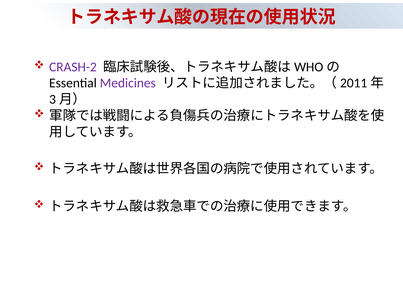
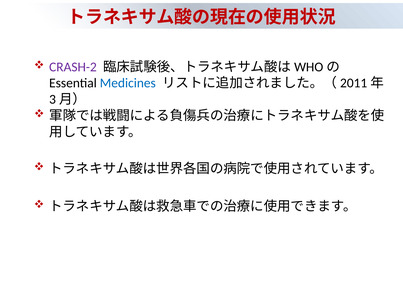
Medicines colour: purple -> blue (128, 83)
